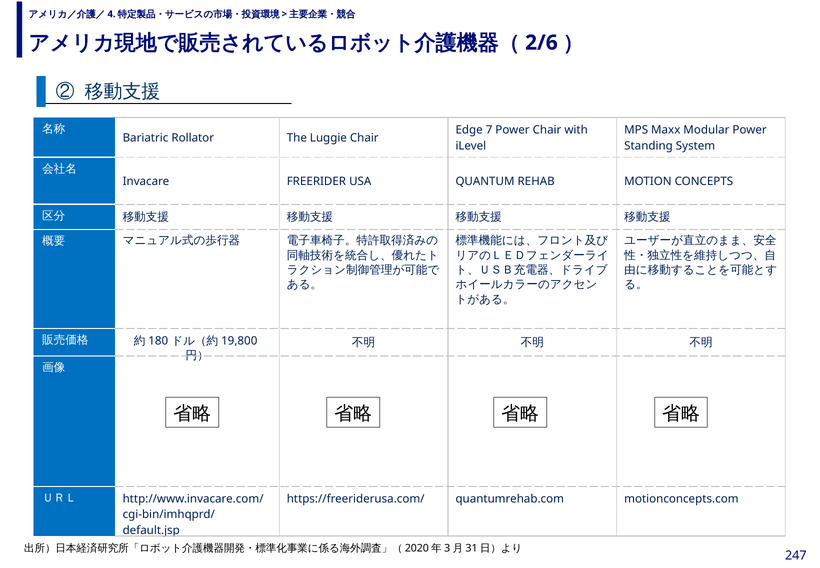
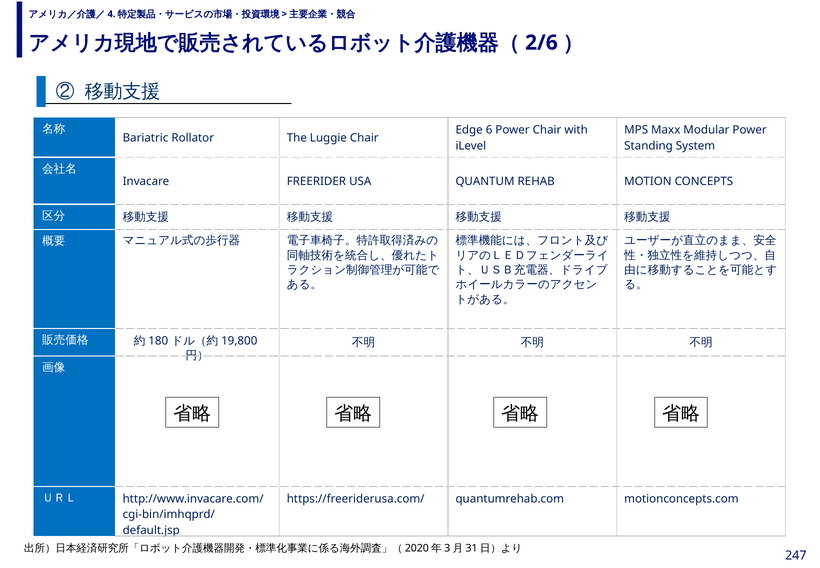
7: 7 -> 6 (489, 130)
